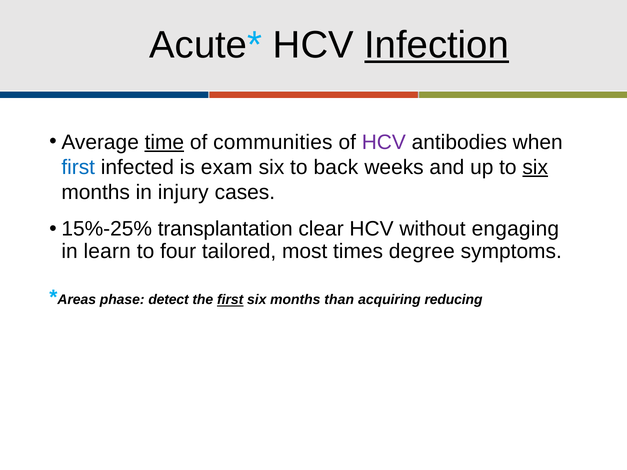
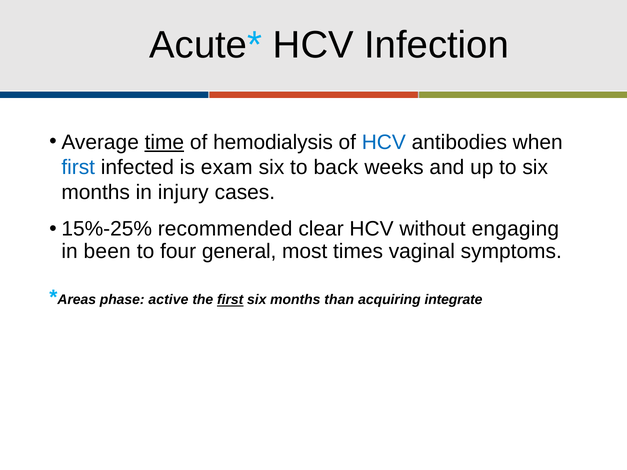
Infection underline: present -> none (437, 45)
communities: communities -> hemodialysis (273, 142)
HCV colour: purple -> blue (384, 142)
six underline: present -> none (535, 167)
transplantation: transplantation -> recommended (225, 229)
learn: learn -> been (107, 252)
tailored: tailored -> general (239, 252)
degree: degree -> vaginal (422, 252)
detect: detect -> active (168, 300)
reducing: reducing -> integrate (454, 300)
